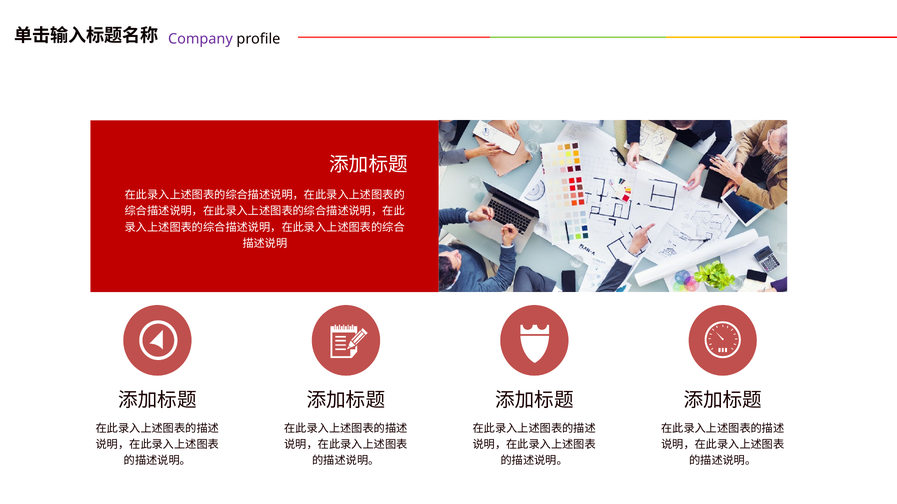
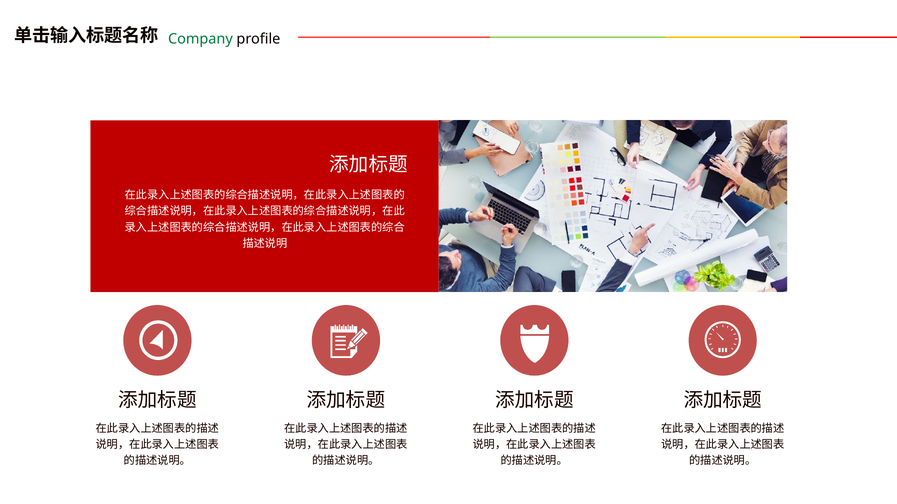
Company colour: purple -> green (200, 39)
